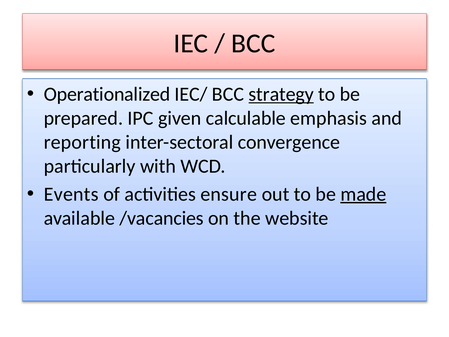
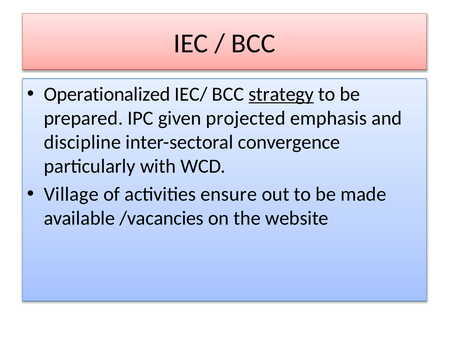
calculable: calculable -> projected (246, 118)
reporting: reporting -> discipline (82, 142)
Events: Events -> Village (71, 194)
made underline: present -> none (363, 194)
